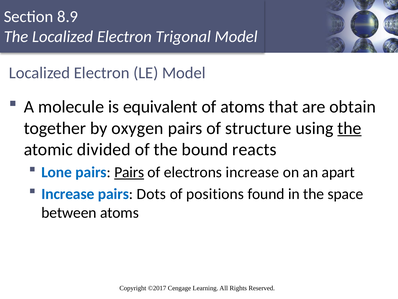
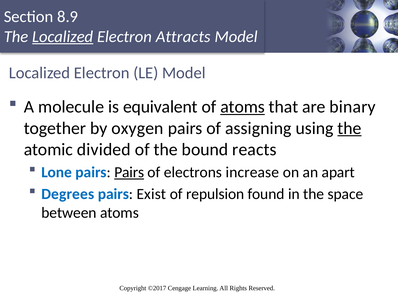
Localized underline: none -> present (63, 37)
Trigonal: Trigonal -> Attracts (183, 37)
atoms underline: none -> present (243, 107)
obtain: obtain -> binary (353, 107)
structure: structure -> assigning (258, 128)
Increase: Increase -> Degrees (68, 194)
Dots: Dots -> Exist (151, 194)
positions: positions -> repulsion (215, 194)
